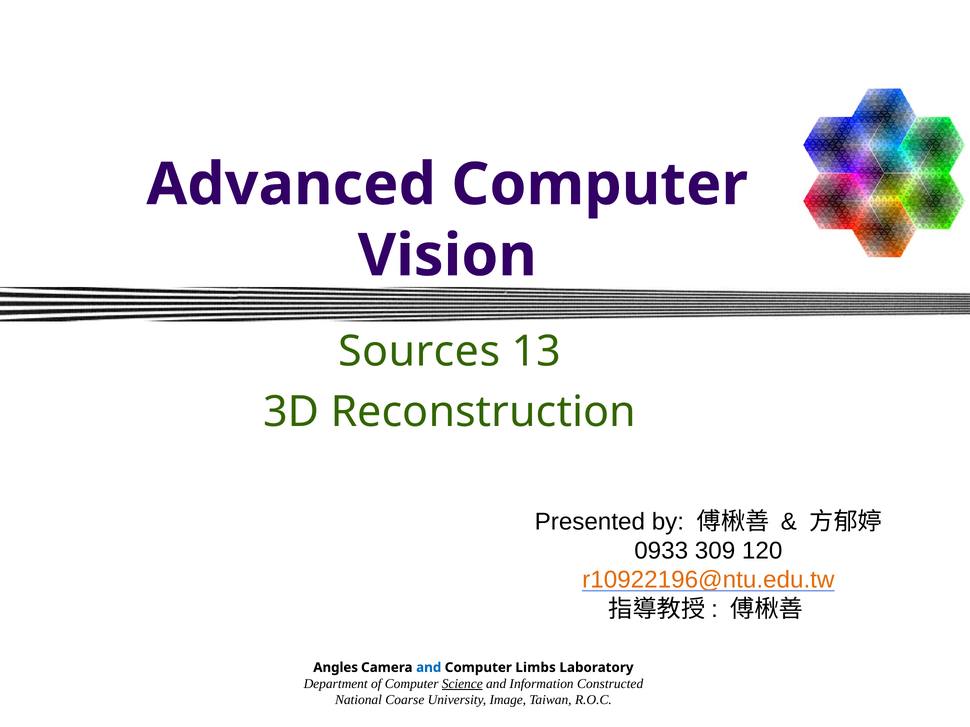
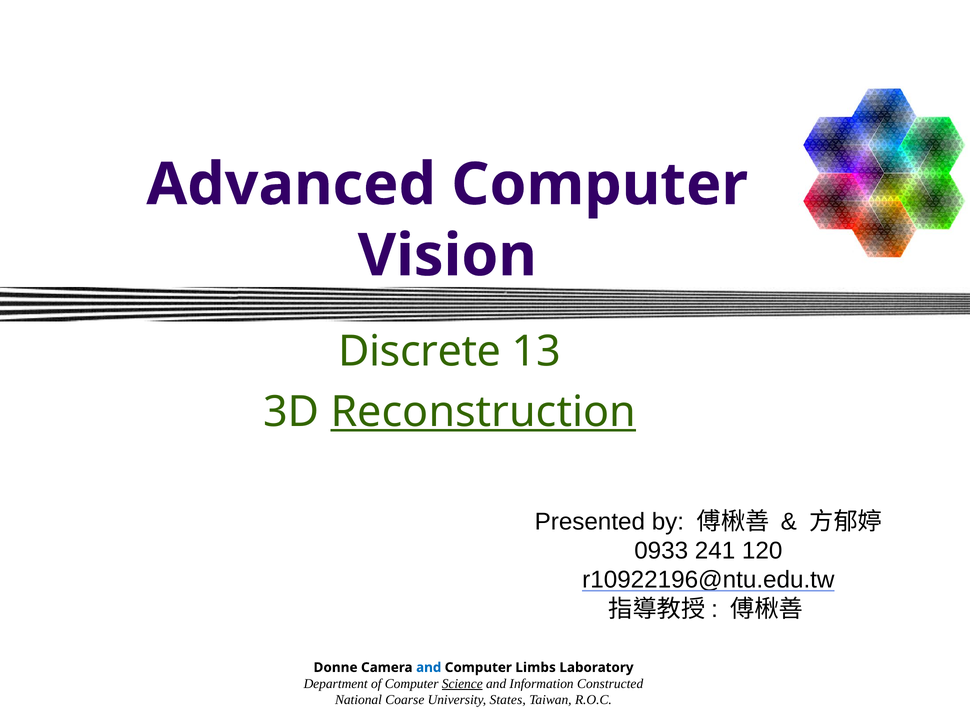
Sources: Sources -> Discrete (420, 352)
Reconstruction underline: none -> present (483, 412)
309: 309 -> 241 (715, 551)
r10922196@ntu.edu.tw colour: orange -> black (708, 580)
Angles: Angles -> Donne (336, 668)
Image: Image -> States (508, 700)
